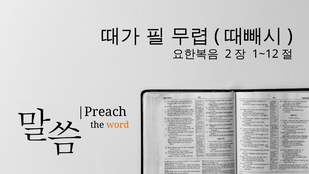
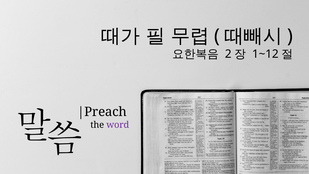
word colour: orange -> purple (118, 125)
